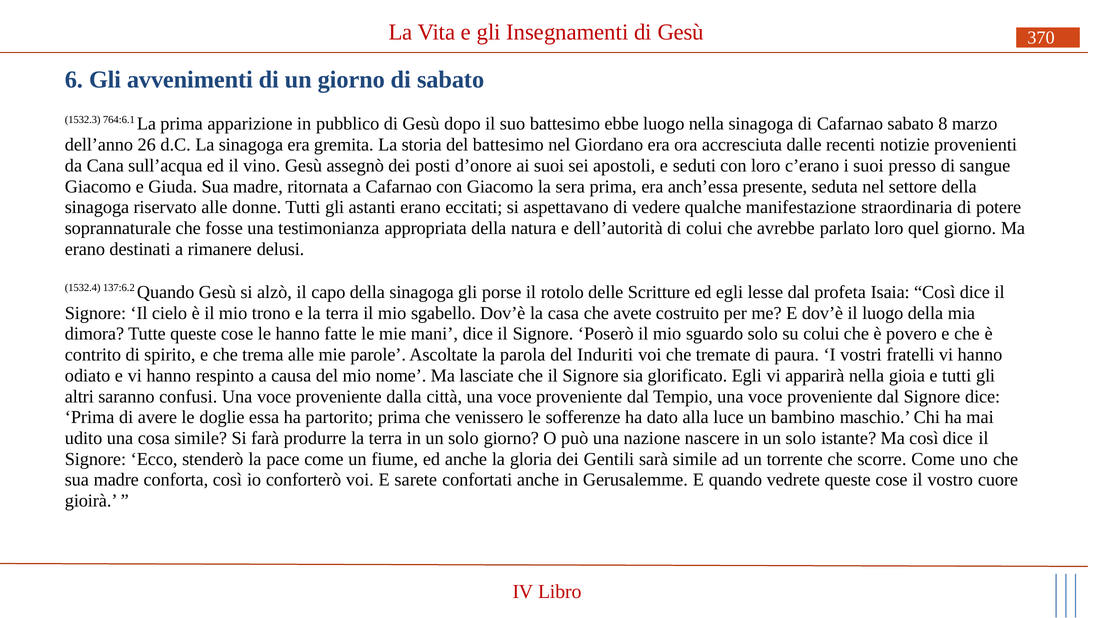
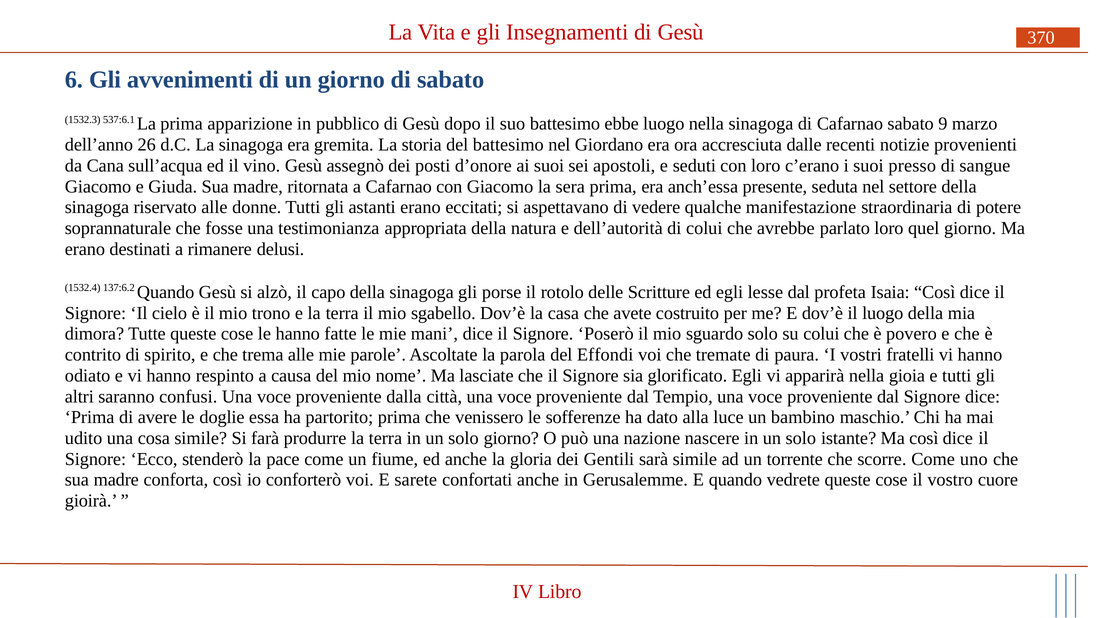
764:6.1: 764:6.1 -> 537:6.1 (119, 119)
8: 8 -> 9 (943, 124)
Induriti: Induriti -> Effondi (605, 355)
